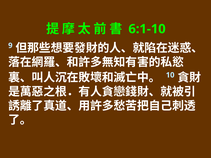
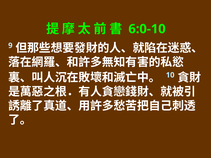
6:1-10: 6:1-10 -> 6:0-10 (147, 29)
